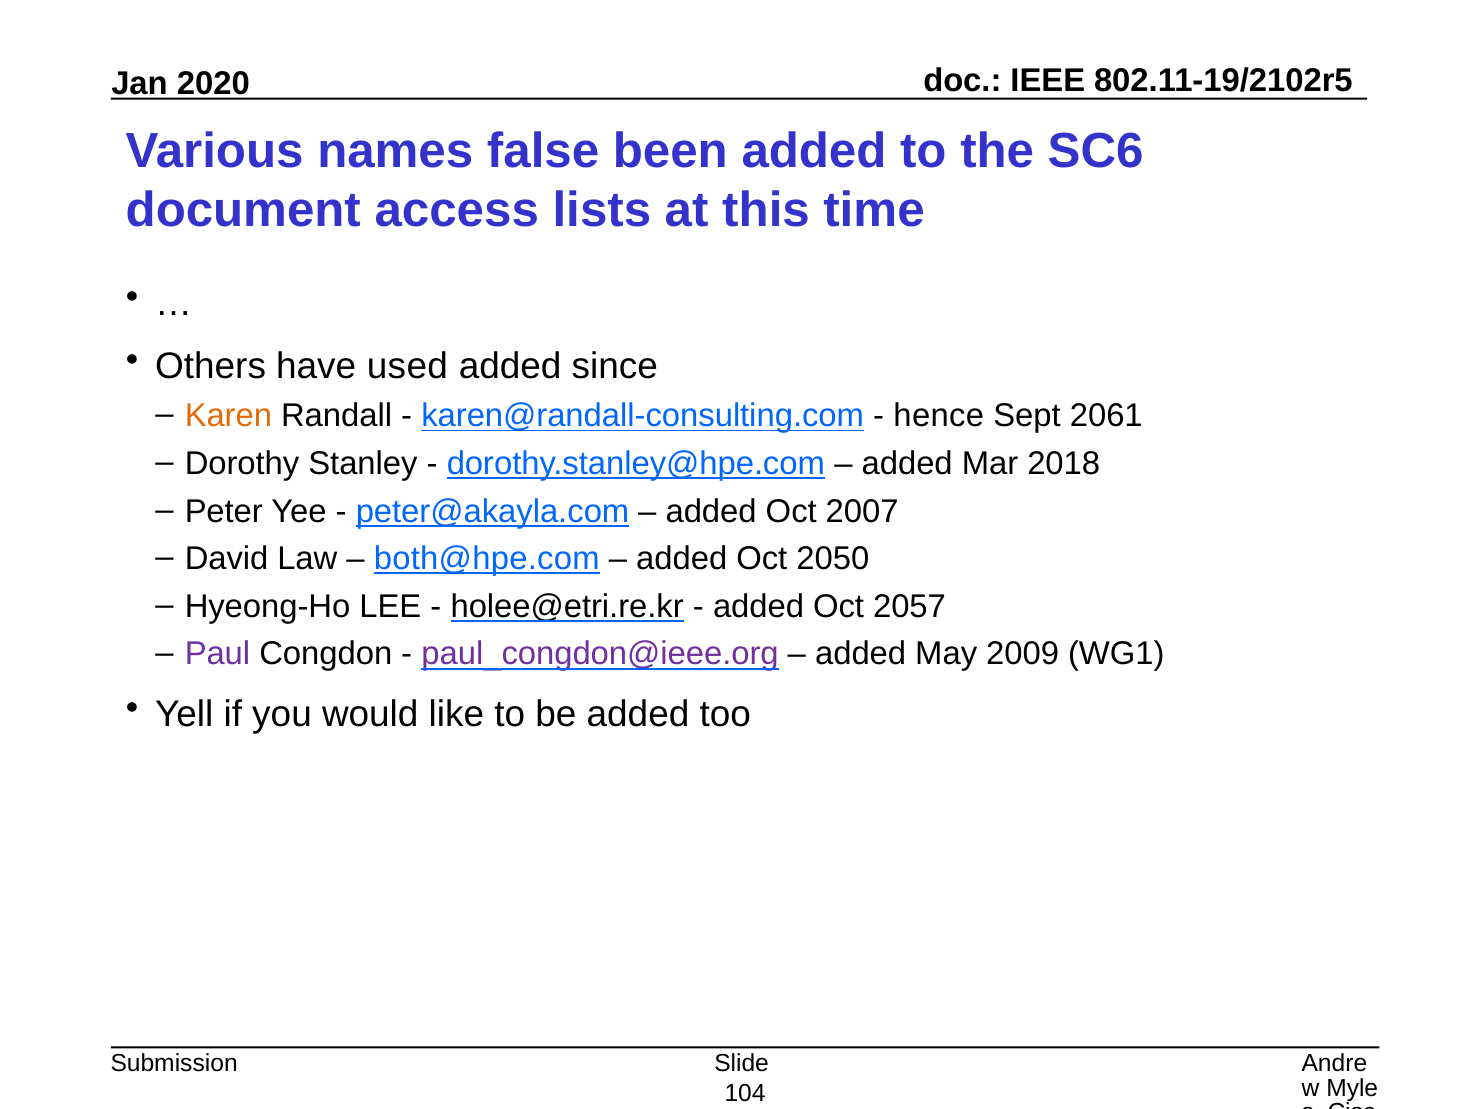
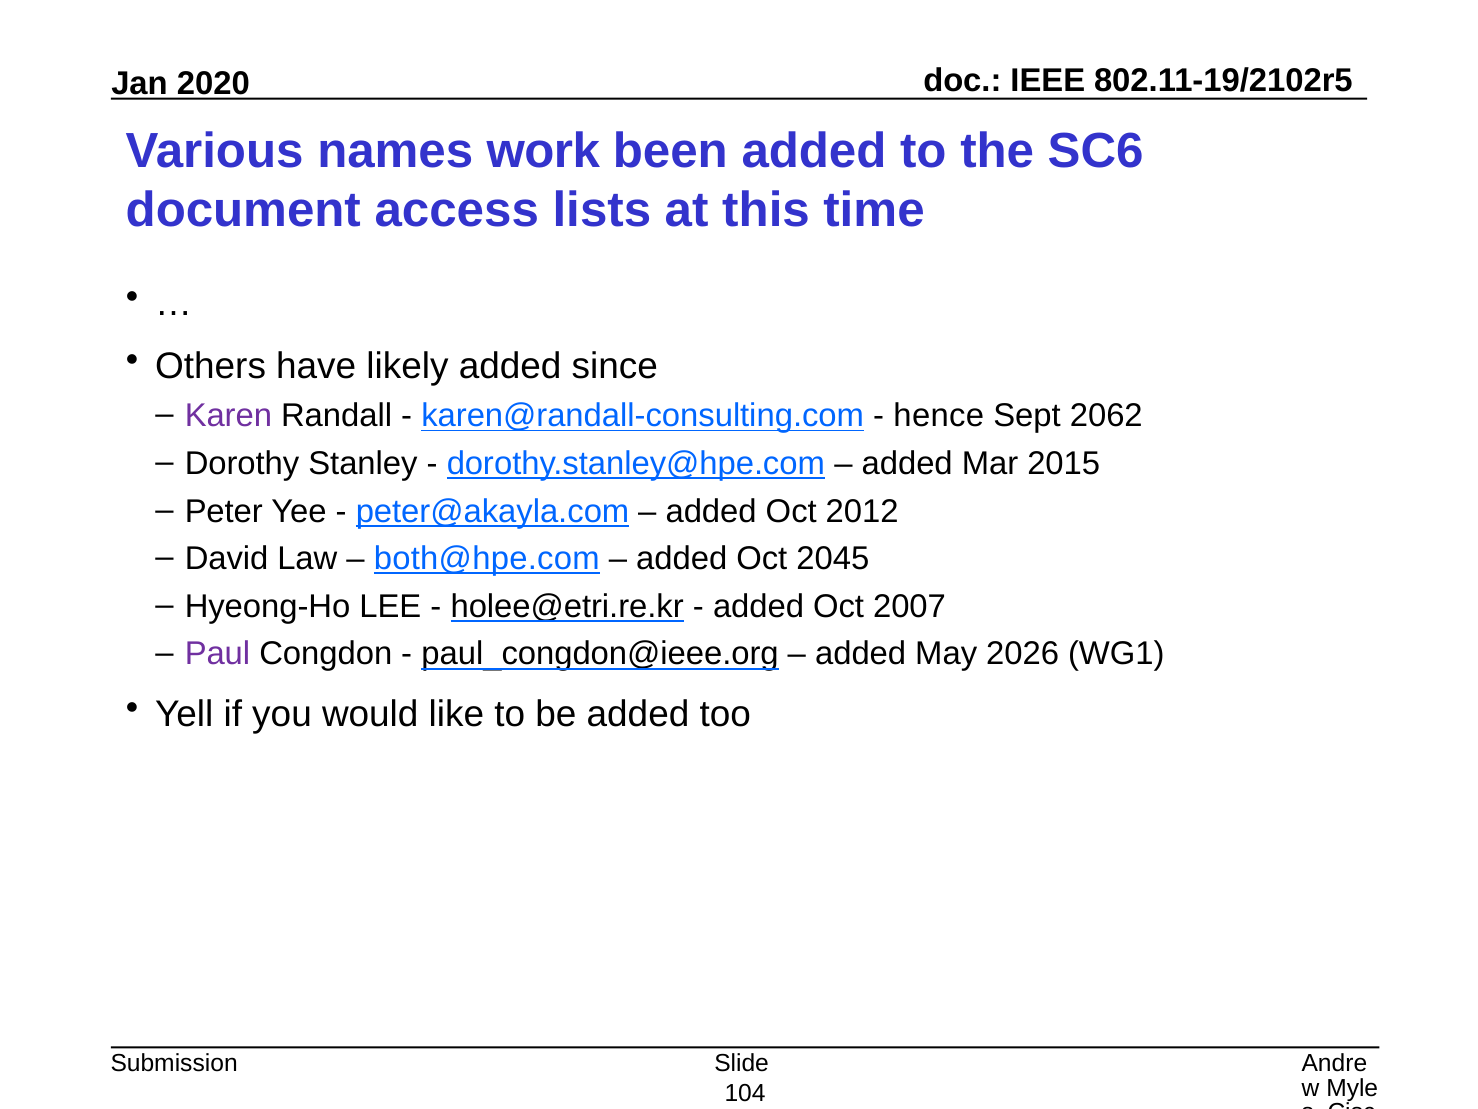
false: false -> work (543, 151)
used: used -> likely (408, 366)
Karen colour: orange -> purple (228, 416)
2061: 2061 -> 2062 (1106, 416)
2018: 2018 -> 2015 (1064, 463)
2007: 2007 -> 2012 (862, 511)
2050: 2050 -> 2045 (833, 559)
2057: 2057 -> 2007 (910, 606)
paul_congdon@ieee.org colour: purple -> black (600, 654)
2009: 2009 -> 2026 (1023, 654)
